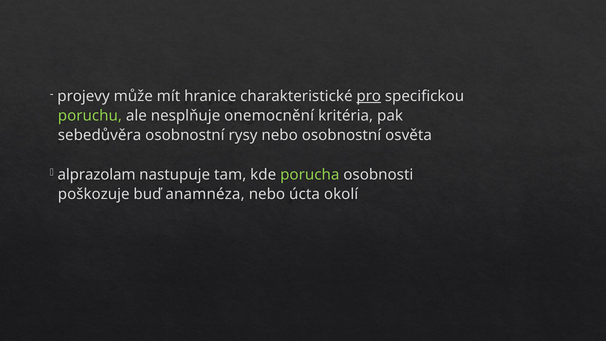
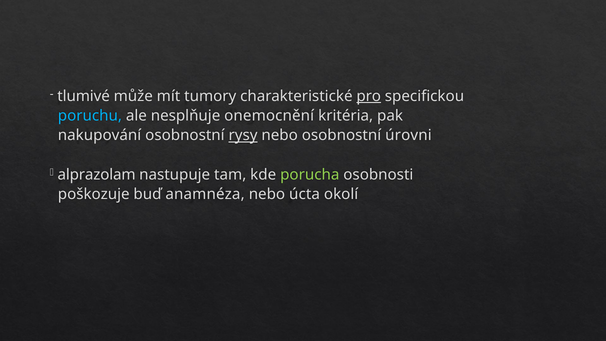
projevy: projevy -> tlumivé (84, 96)
hranice: hranice -> tumory (210, 96)
poruchu colour: light green -> light blue (90, 116)
sebedůvěra: sebedůvěra -> nakupování (100, 135)
rysy underline: none -> present (243, 135)
osvěta: osvěta -> úrovni (408, 135)
